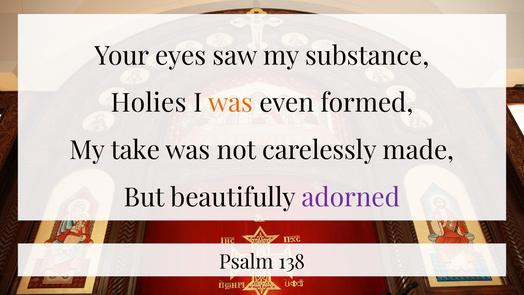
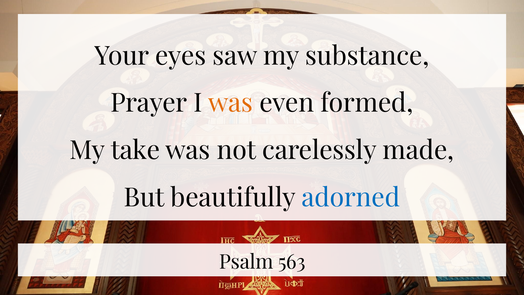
Holies: Holies -> Prayer (149, 103)
adorned colour: purple -> blue (351, 198)
138: 138 -> 563 (292, 262)
